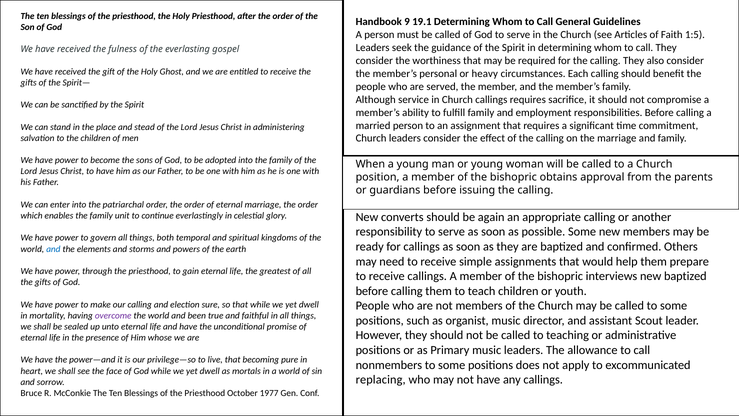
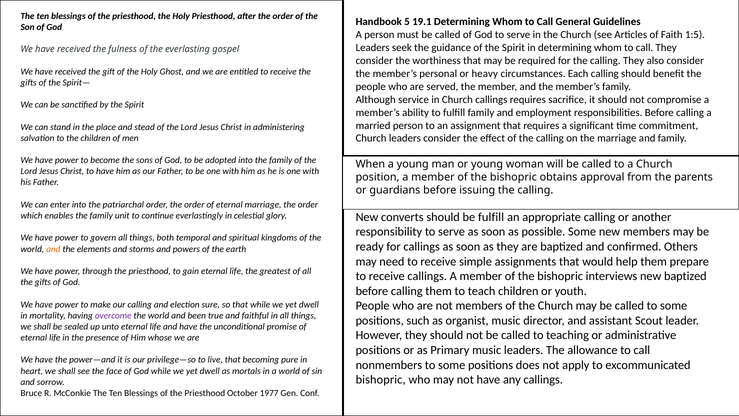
9: 9 -> 5 (407, 22)
be again: again -> fulfill (491, 217)
and colour: blue -> orange (53, 249)
replacing: replacing -> bishopric (381, 379)
